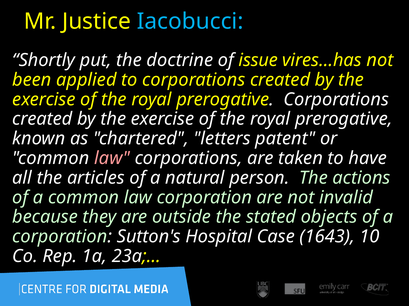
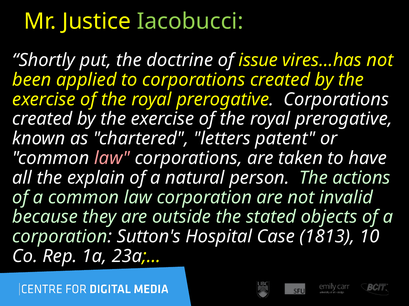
Iacobucci colour: light blue -> light green (190, 21)
articles: articles -> explain (96, 178)
1643: 1643 -> 1813 (327, 237)
